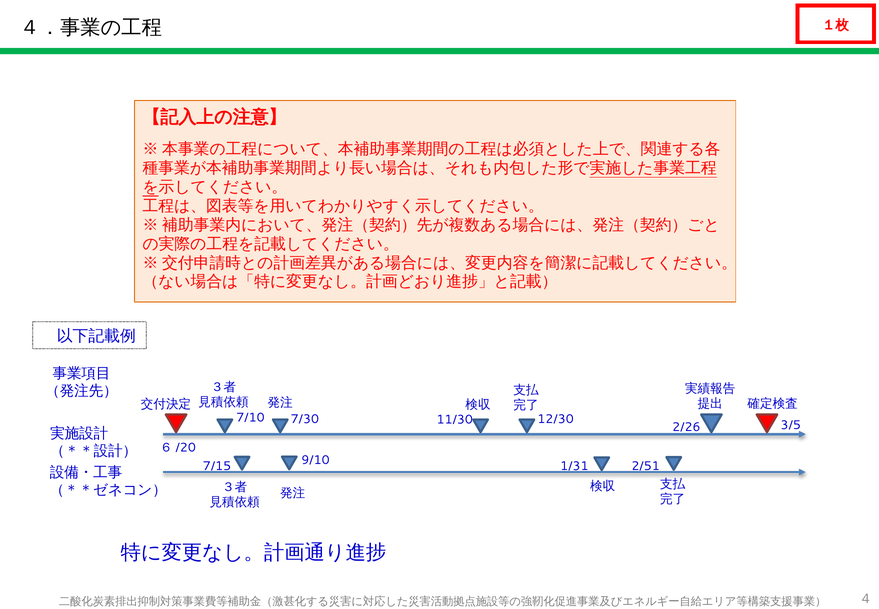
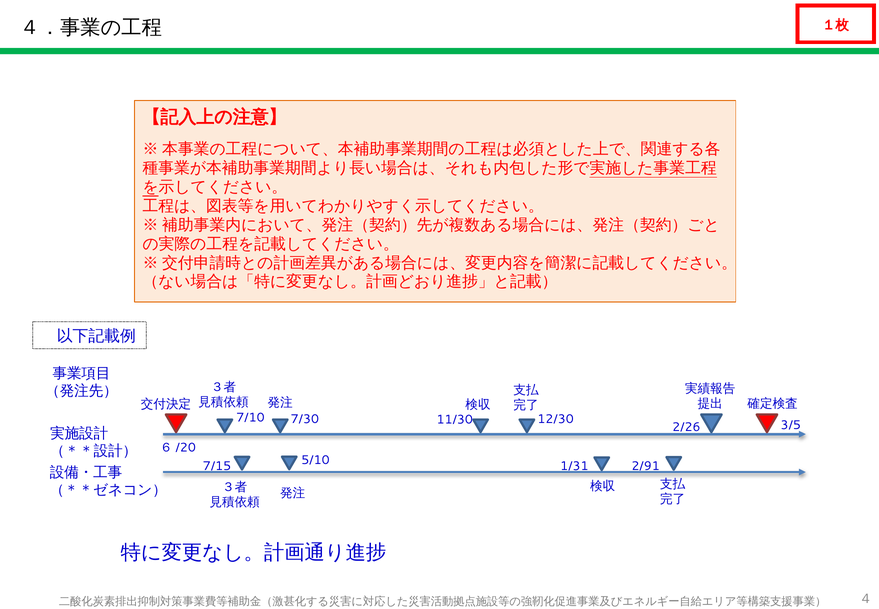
9/10: 9/10 -> 5/10 (315, 460)
2/51: 2/51 -> 2/91 (646, 466)
